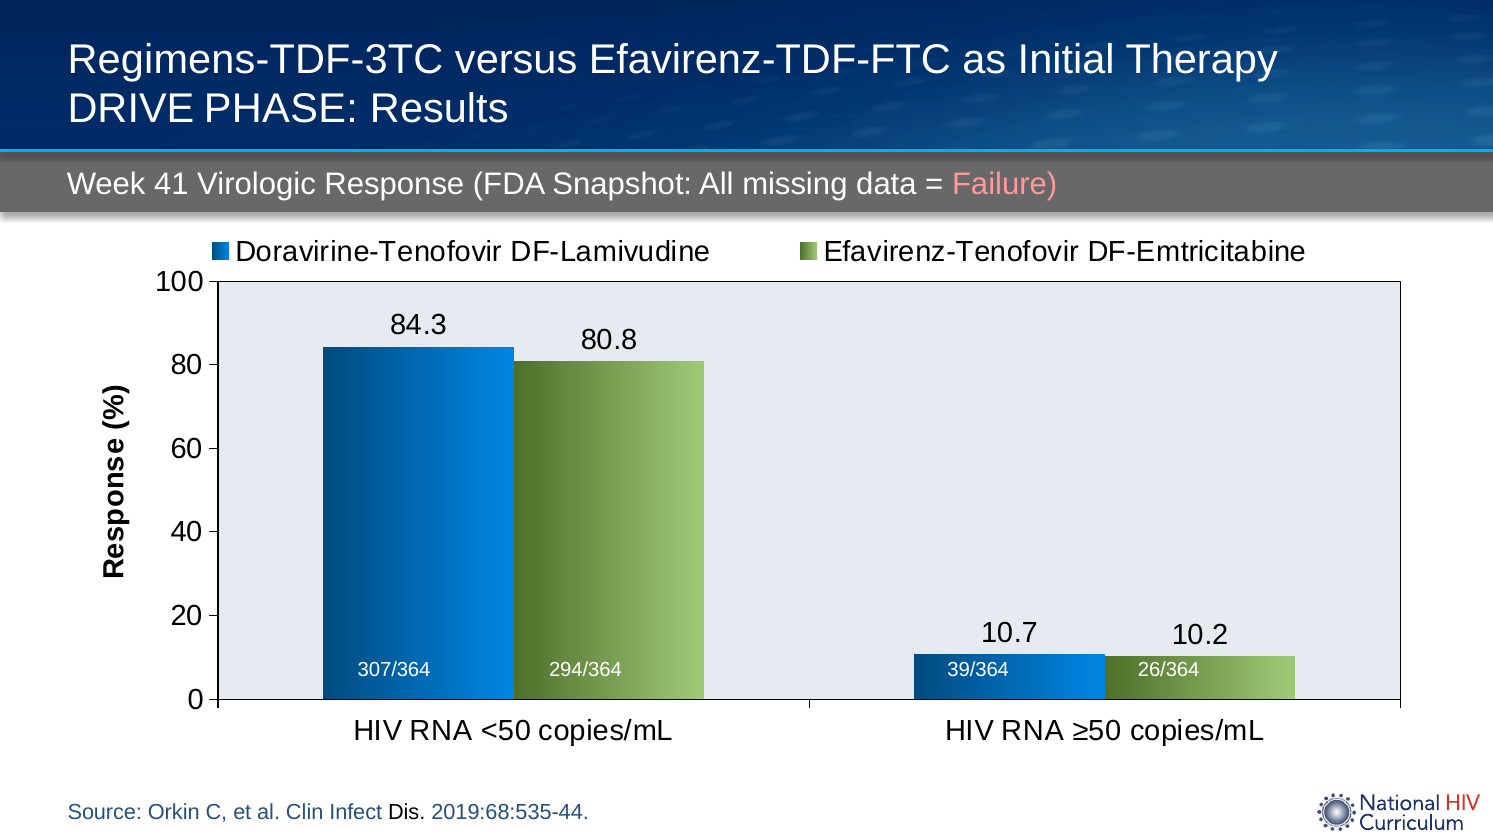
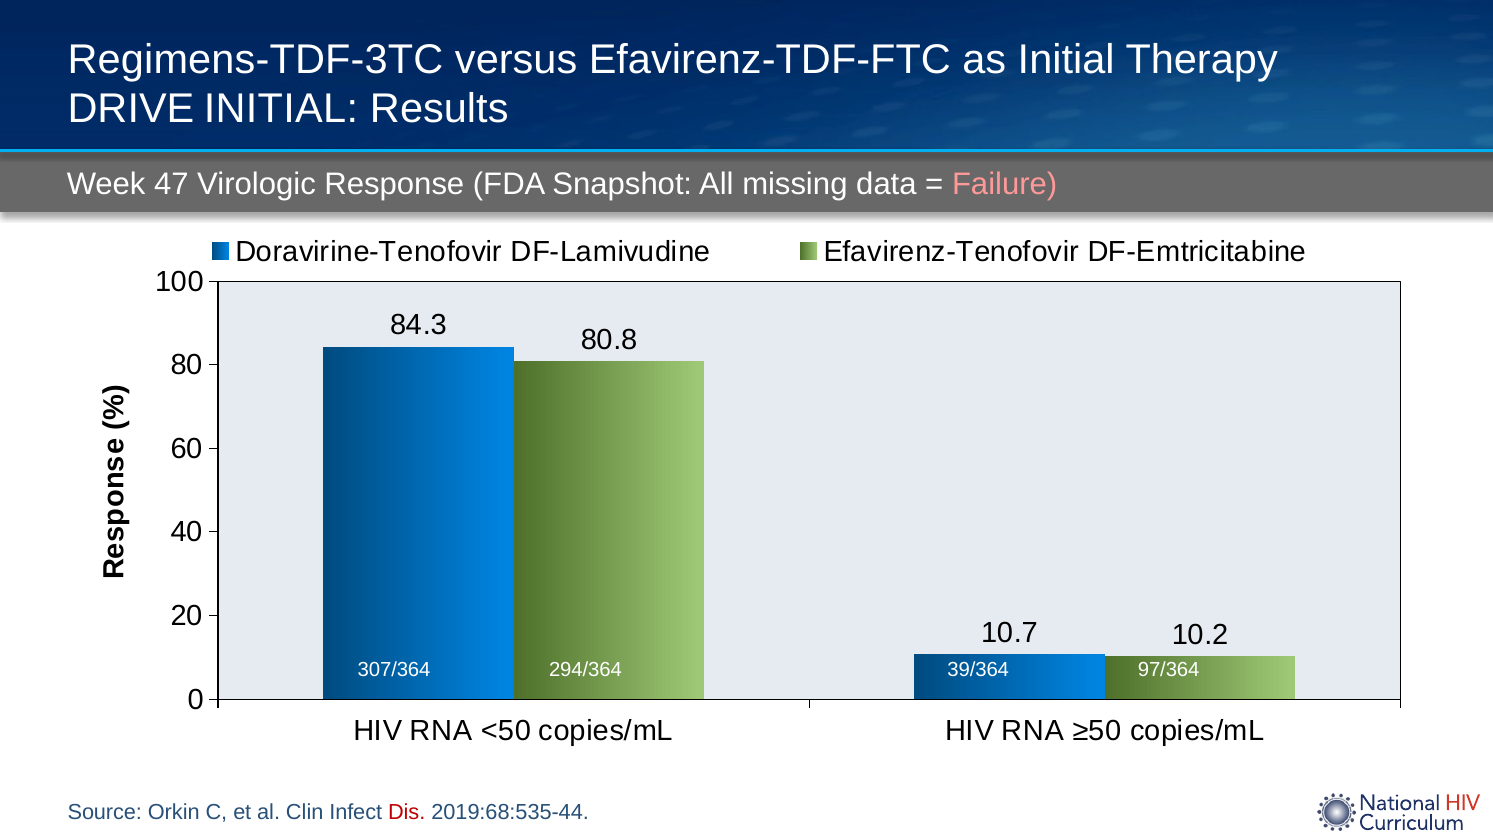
DRIVE PHASE: PHASE -> INITIAL (281, 109)
41: 41 -> 47 (171, 184)
26/364: 26/364 -> 97/364 (1169, 670)
Dis colour: black -> red (407, 812)
